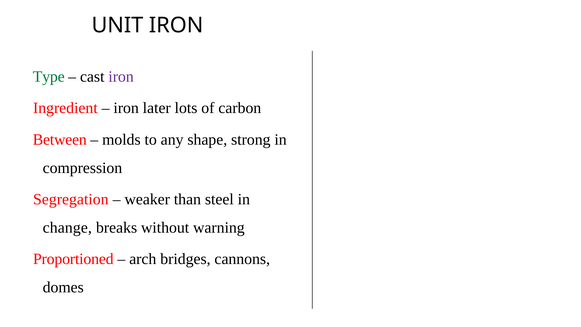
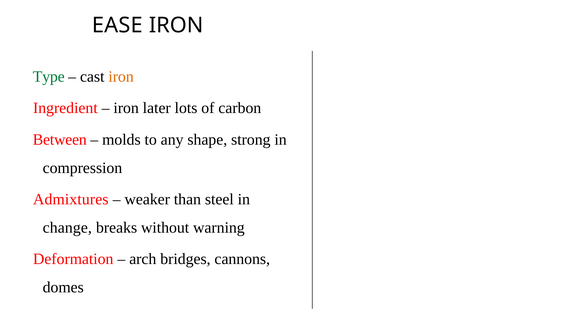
UNIT: UNIT -> EASE (117, 25)
iron colour: purple -> orange (121, 77)
Segregation: Segregation -> Admixtures (71, 199)
Proportioned: Proportioned -> Deformation (73, 259)
